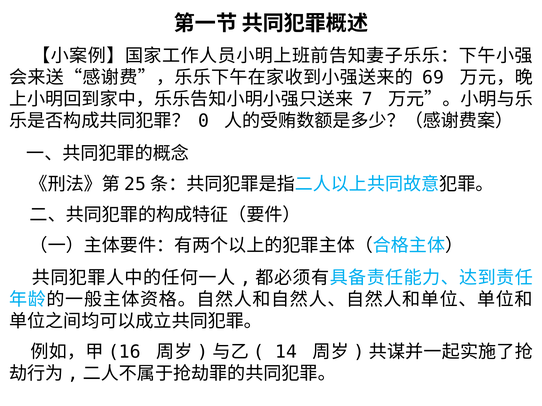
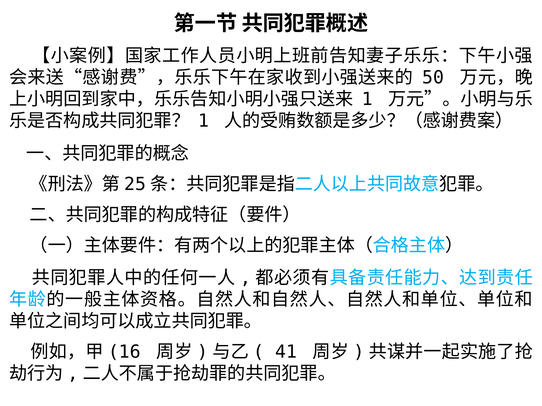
69: 69 -> 50 (433, 78)
7: 7 -> 1 (367, 99)
0: 0 -> 1 (204, 121)
14: 14 -> 41 (286, 352)
